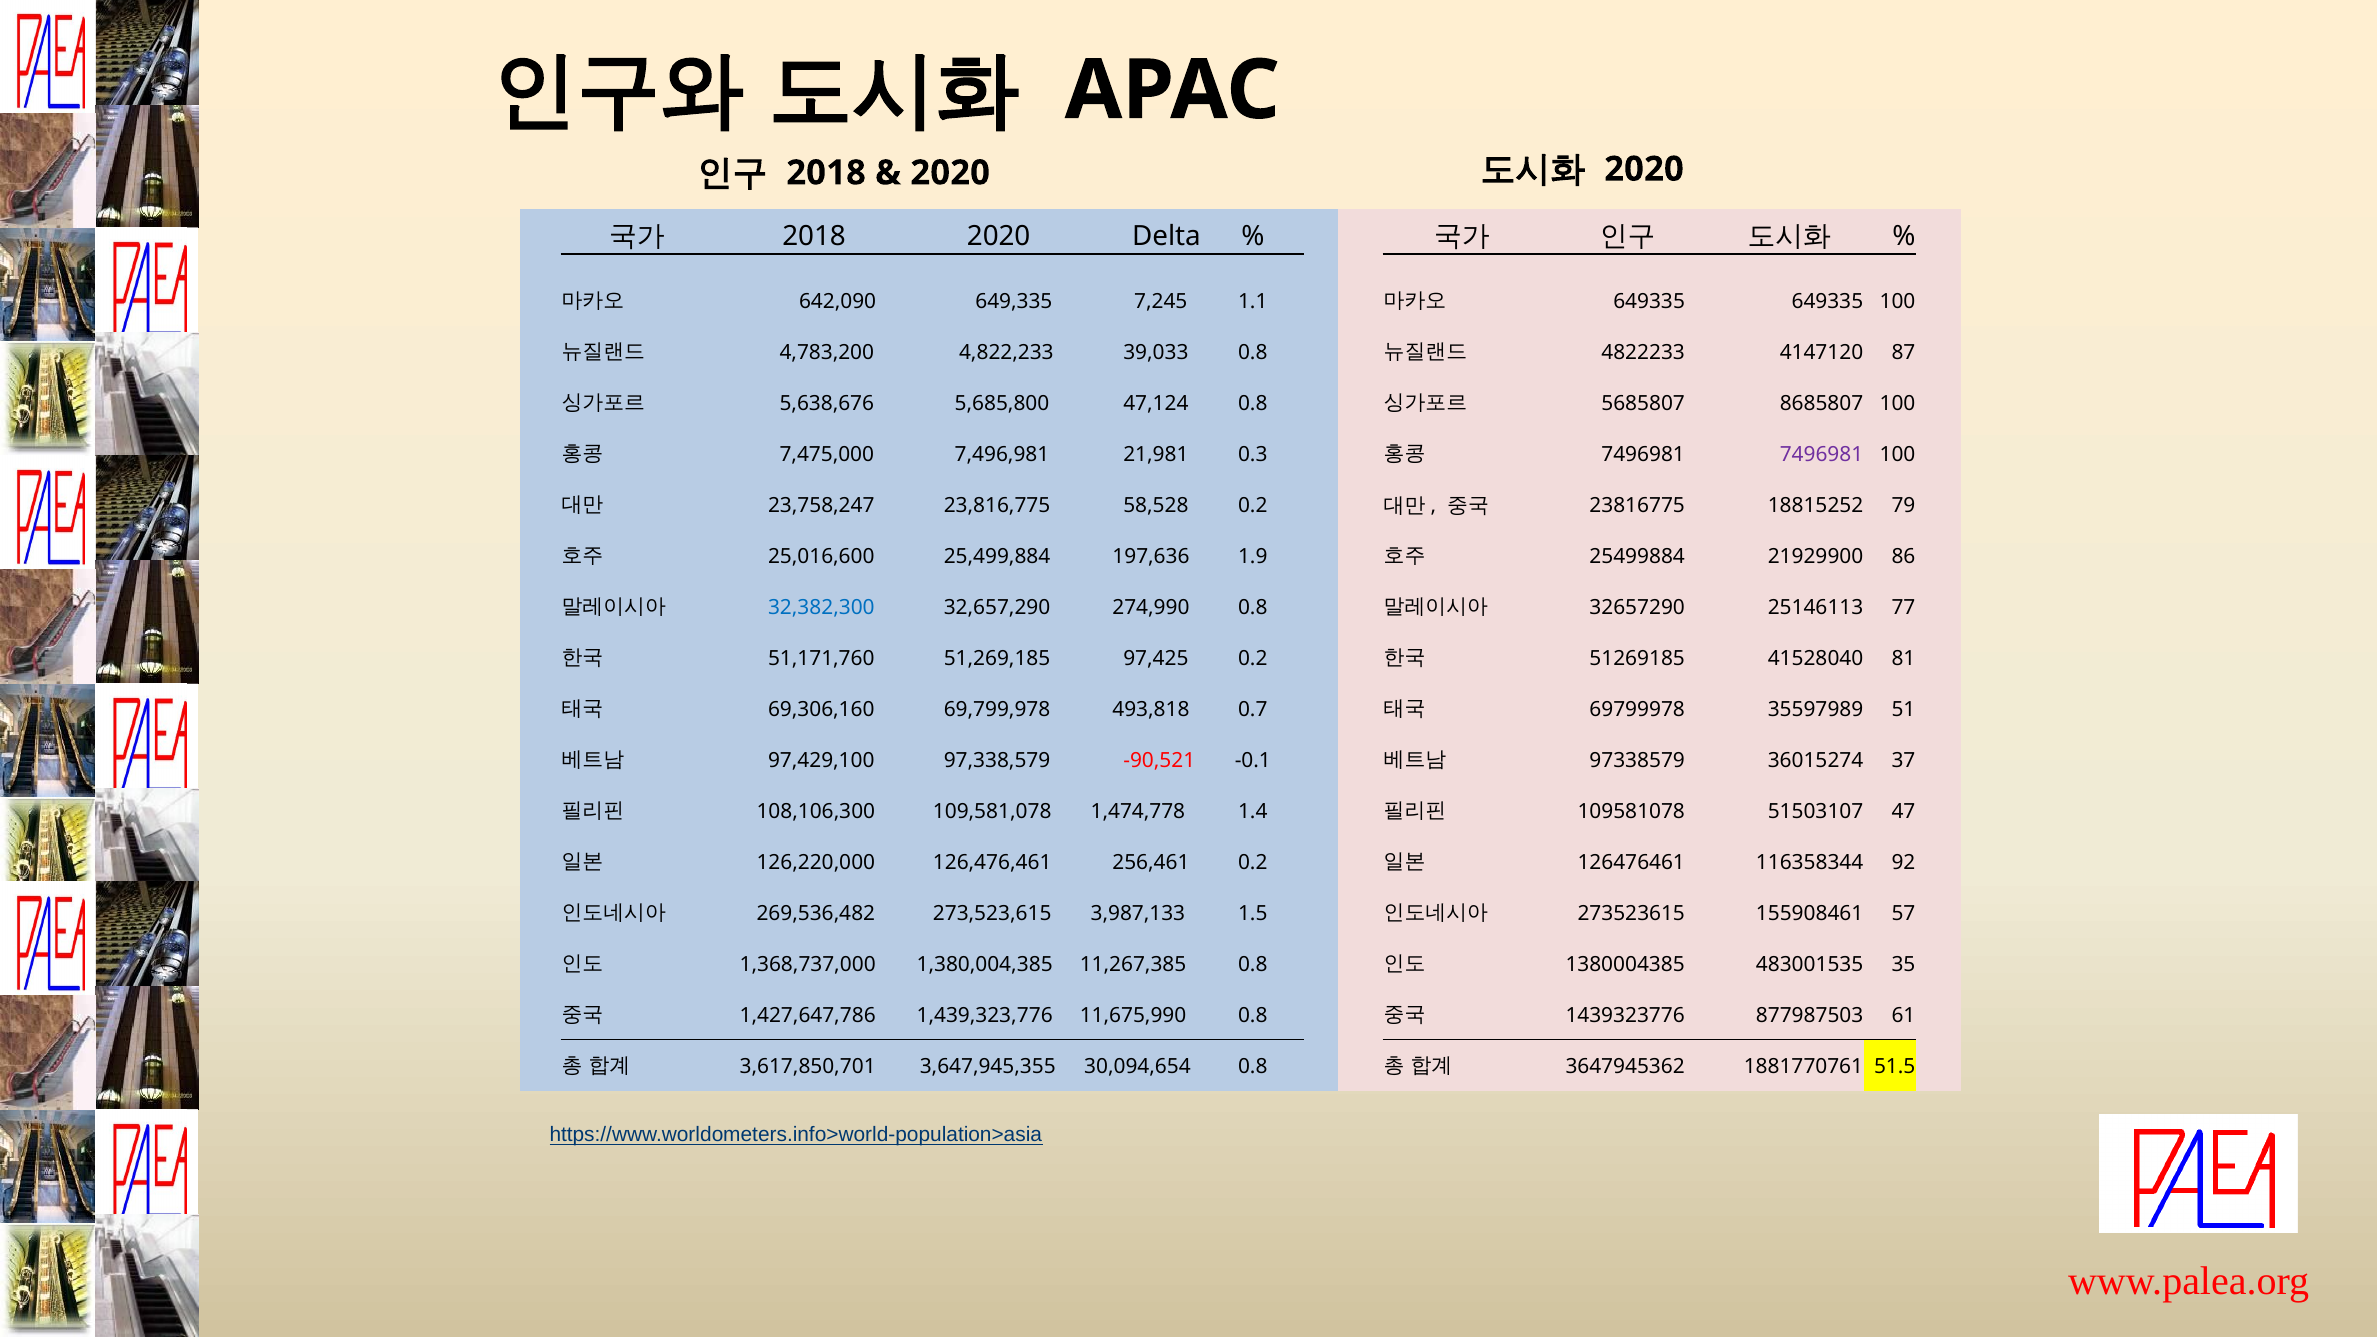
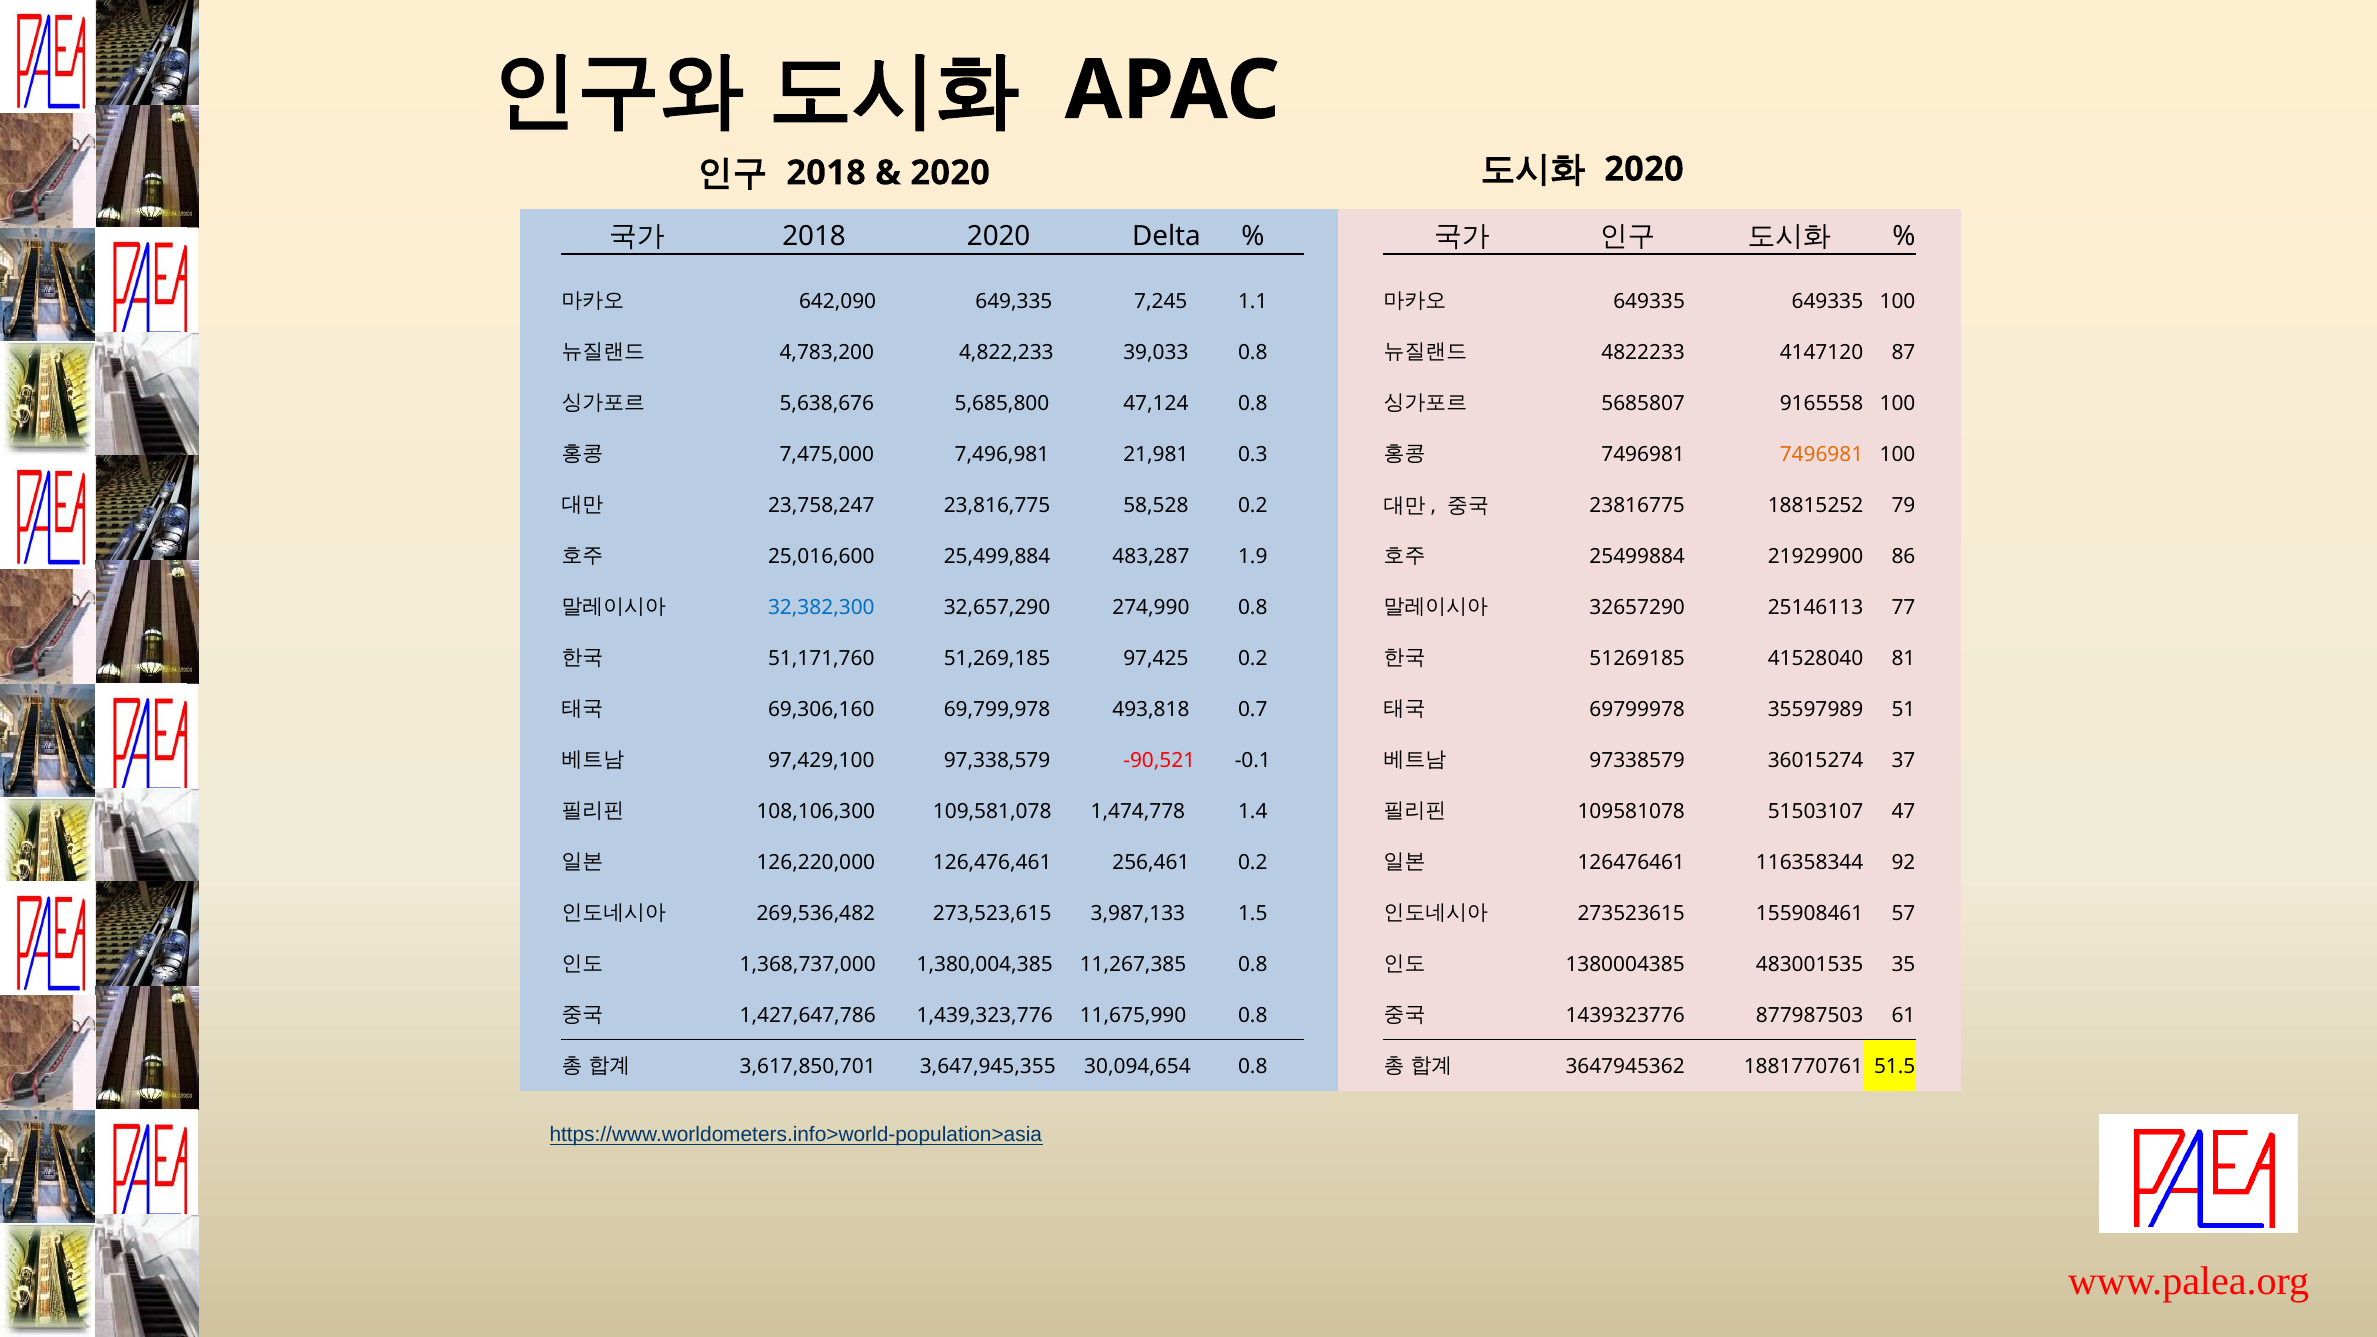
8685807: 8685807 -> 9165558 (1822, 403)
7496981 colour: purple -> orange (1822, 455)
197,636: 197,636 -> 483,287 (1151, 557)
